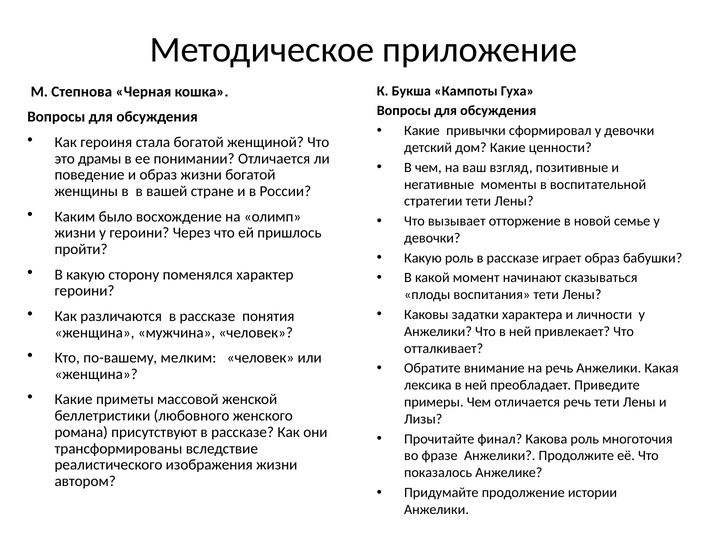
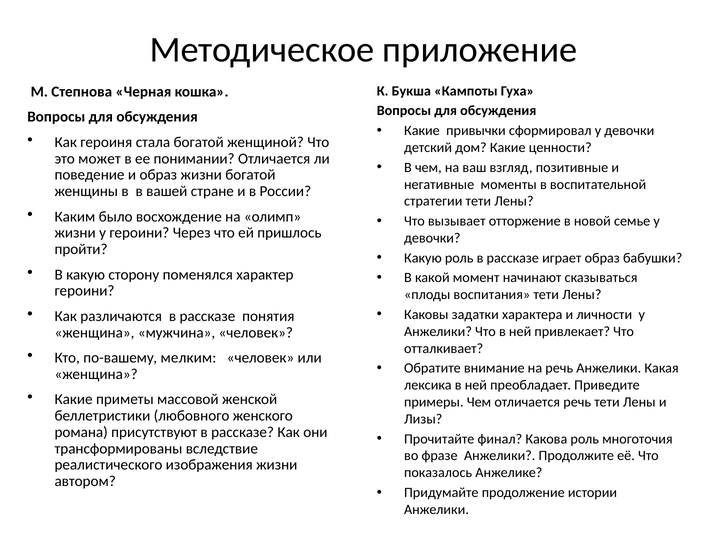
драмы: драмы -> может (100, 159)
